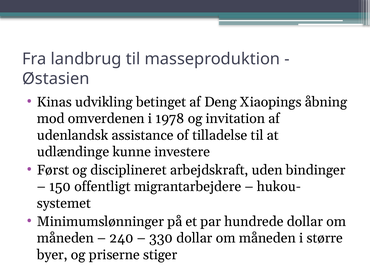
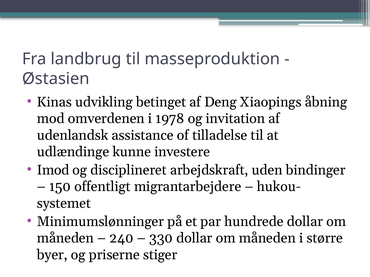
Først: Først -> Imod (53, 170)
